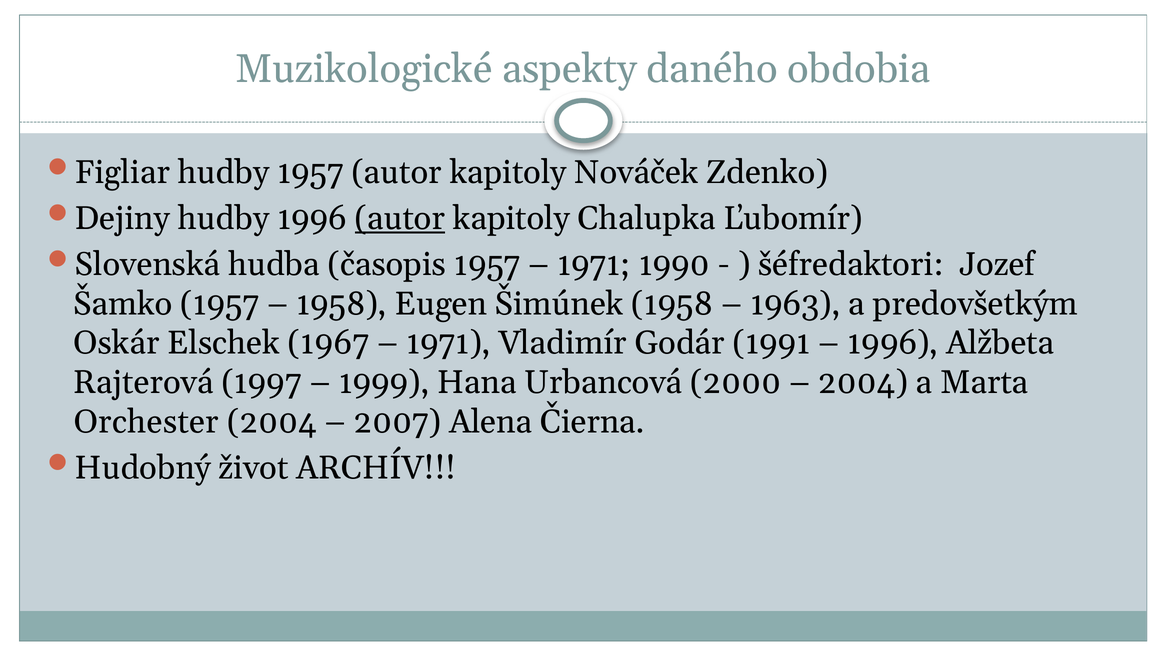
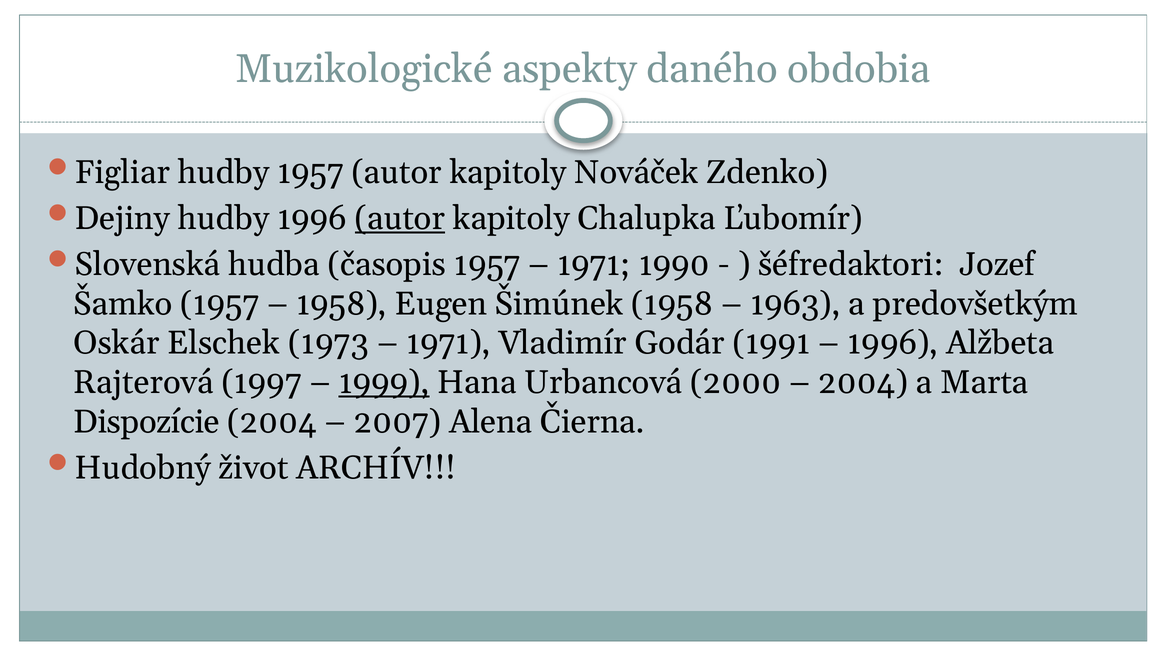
1967: 1967 -> 1973 (328, 343)
1999 underline: none -> present (384, 383)
Orchester: Orchester -> Dispozície (147, 422)
